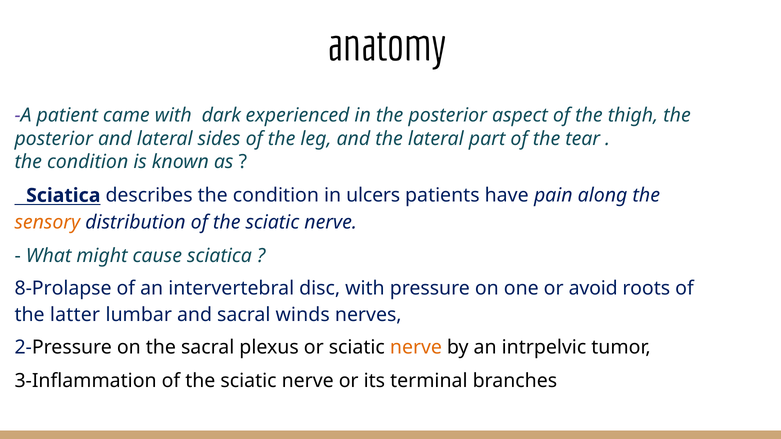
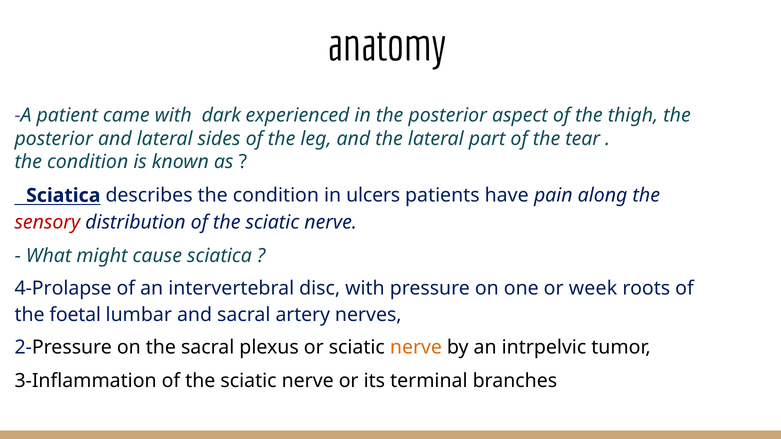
sensory colour: orange -> red (47, 223)
8-Prolapse: 8-Prolapse -> 4-Prolapse (63, 288)
avoid: avoid -> week (593, 288)
latter: latter -> foetal (75, 315)
winds: winds -> artery (303, 315)
